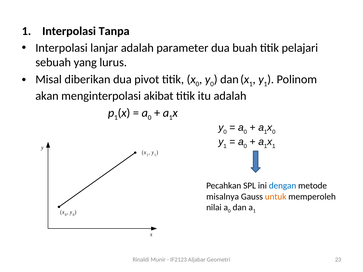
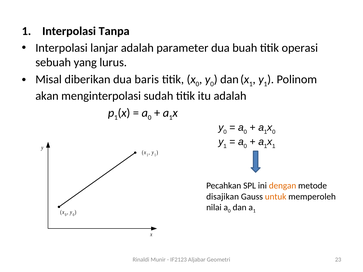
pelajari: pelajari -> operasi (300, 48)
pivot: pivot -> baris (147, 79)
akibat: akibat -> sudah (159, 96)
dengan colour: blue -> orange (283, 186)
misalnya: misalnya -> disajikan (223, 197)
